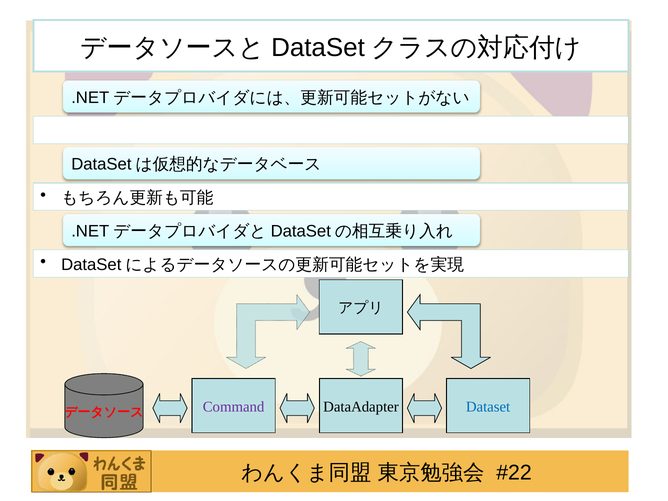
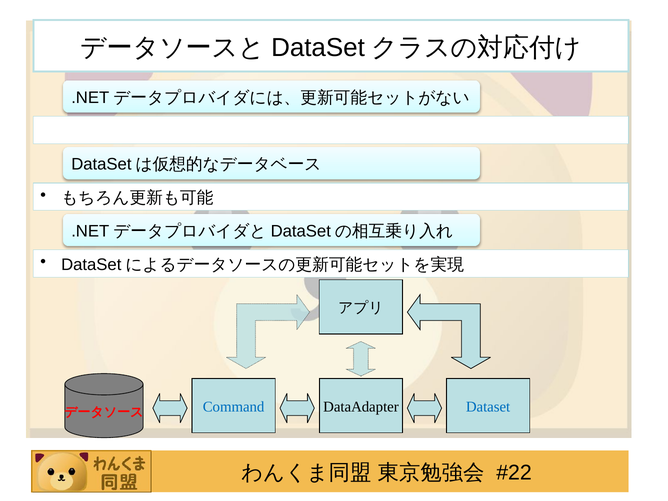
Command colour: purple -> blue (234, 407)
